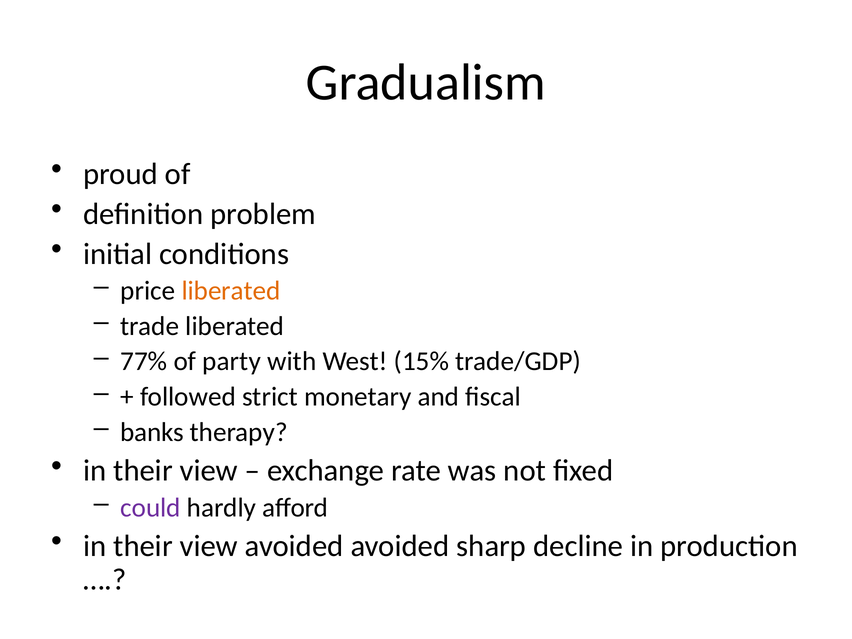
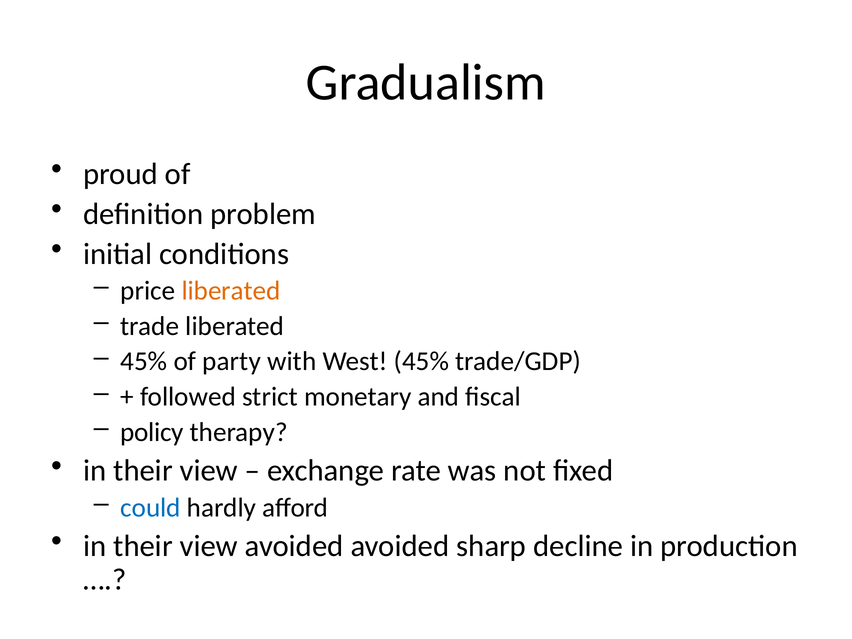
77%: 77% -> 45% (144, 362)
West 15%: 15% -> 45% (421, 362)
banks: banks -> policy (152, 432)
could colour: purple -> blue (151, 508)
